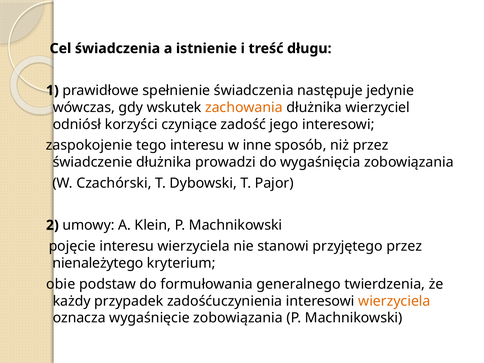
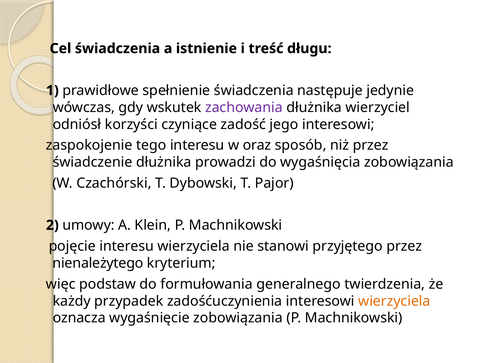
zachowania colour: orange -> purple (244, 107)
inne: inne -> oraz (257, 145)
obie: obie -> więc (61, 284)
